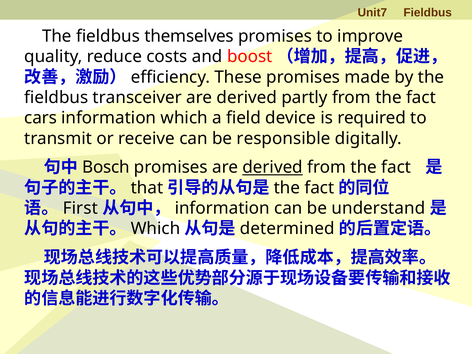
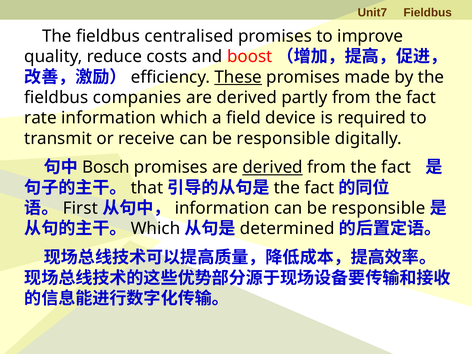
themselves: themselves -> centralised (189, 36)
These underline: none -> present (238, 77)
transceiver: transceiver -> companies (137, 98)
cars: cars -> rate (41, 118)
information can be understand: understand -> responsible (378, 208)
